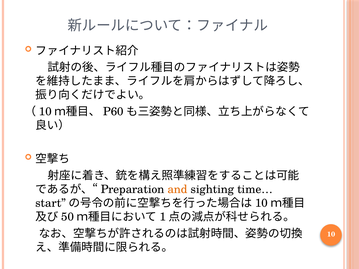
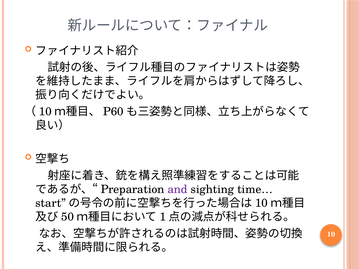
and colour: orange -> purple (178, 190)
